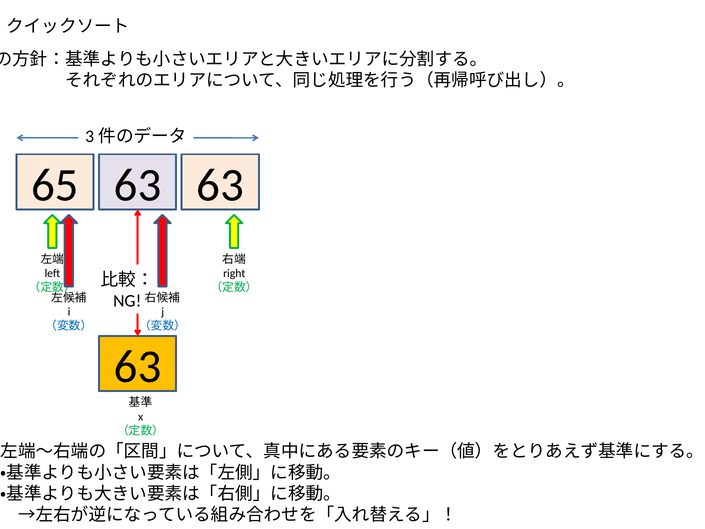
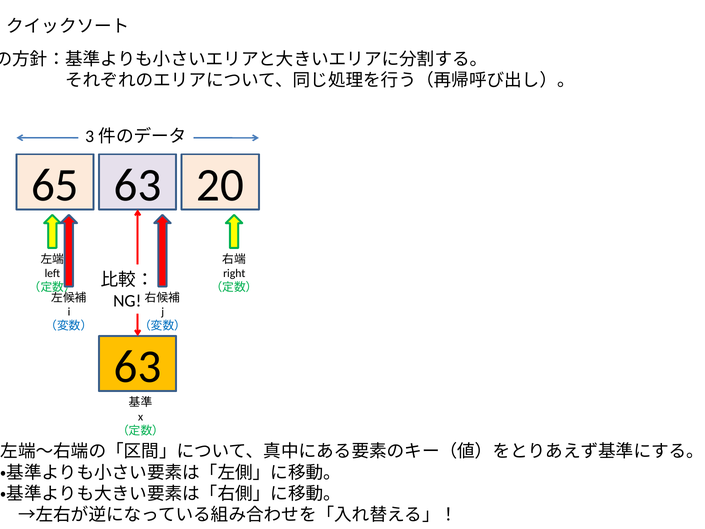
63 63: 63 -> 20 (220, 185)
